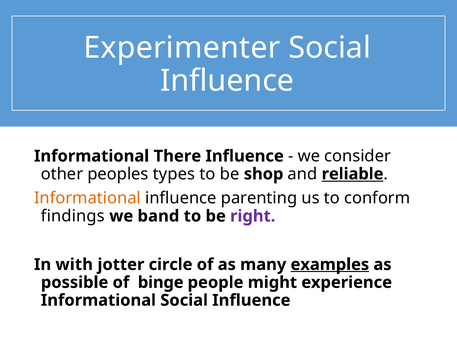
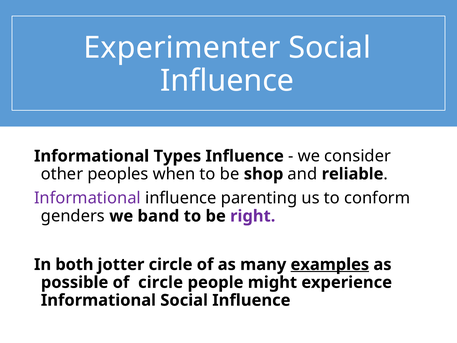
There: There -> Types (177, 156)
types: types -> when (174, 174)
reliable underline: present -> none (353, 174)
Informational colour: orange -> purple (87, 198)
findings: findings -> genders (73, 216)
with: with -> both (74, 264)
of binge: binge -> circle (161, 282)
